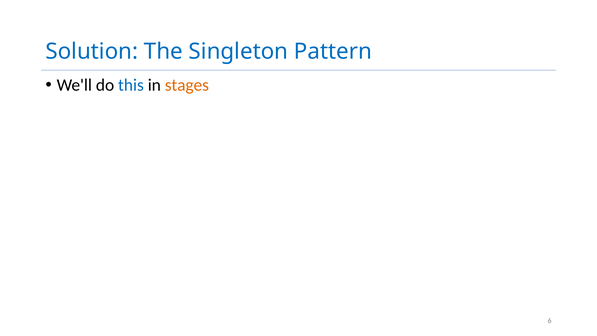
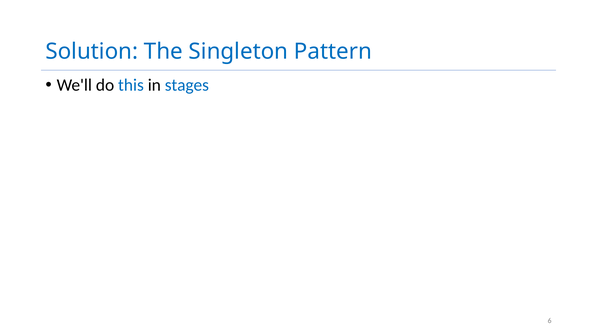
stages colour: orange -> blue (187, 85)
